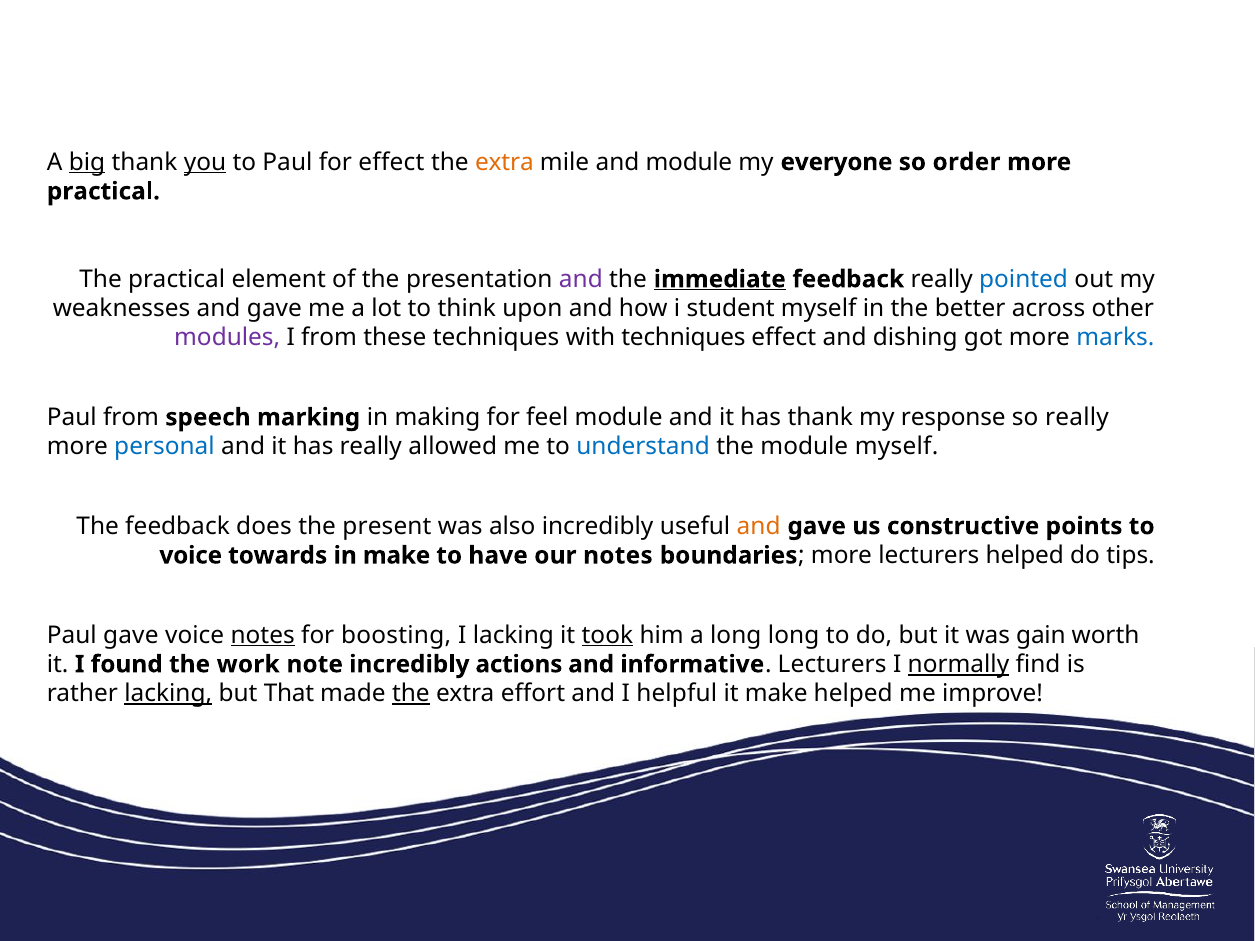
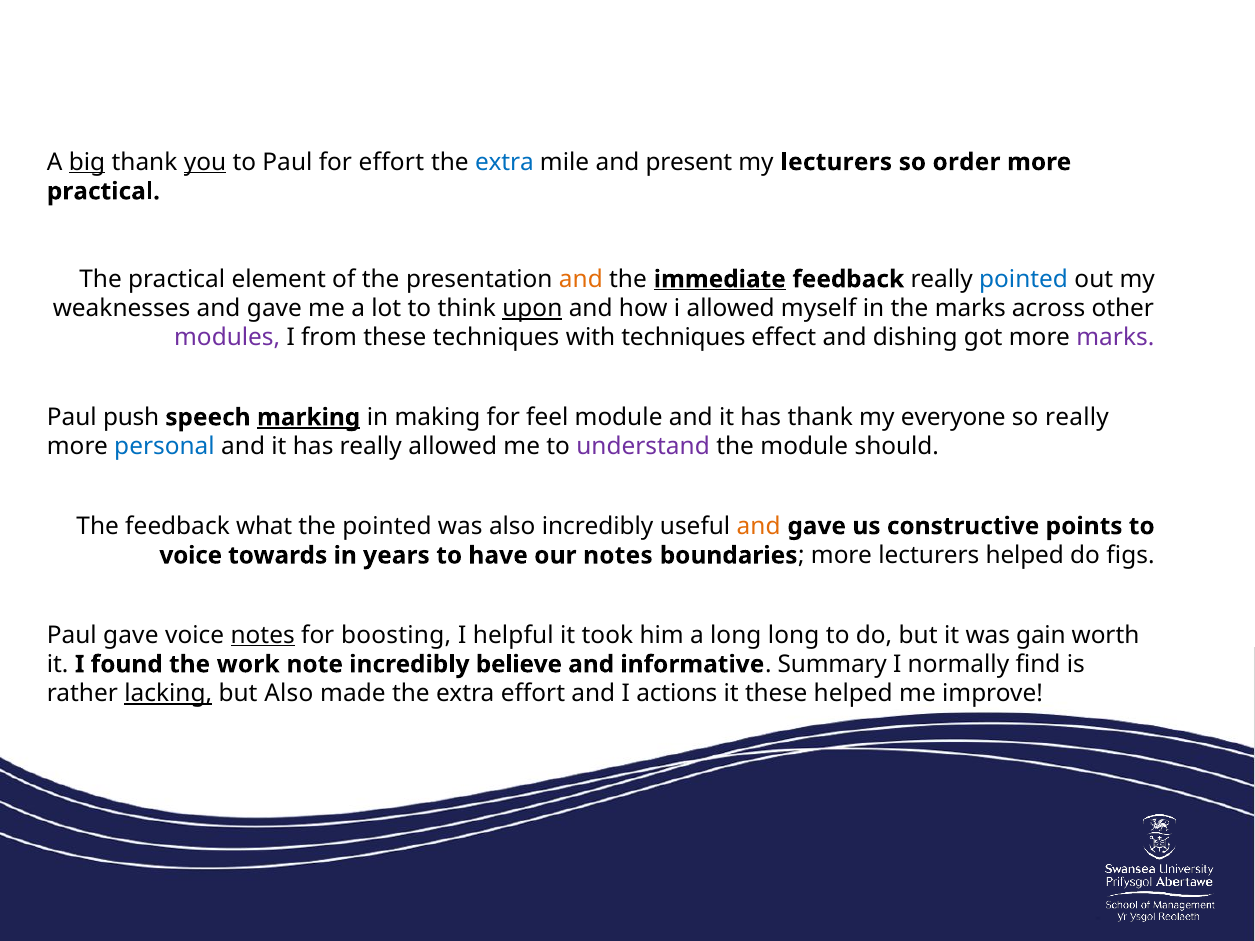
for effect: effect -> effort (391, 162)
extra colour: orange -> blue (504, 162)
and module: module -> present (689, 162)
my everyone: everyone -> lecturers (836, 162)
and colour: purple -> orange (581, 279)
upon underline: none -> present (532, 309)
i student: student -> allowed (731, 309)
the better: better -> marks (970, 309)
marks colour: blue -> purple (1115, 338)
Paul from: from -> push (131, 417)
marking underline: none -> present (309, 417)
response: response -> everyone (953, 417)
understand colour: blue -> purple (643, 447)
module myself: myself -> should (897, 447)
does: does -> what (264, 526)
the present: present -> pointed (387, 526)
in make: make -> years (396, 556)
tips: tips -> figs (1131, 556)
I lacking: lacking -> helpful (513, 635)
took underline: present -> none (607, 635)
actions: actions -> believe (519, 664)
informative Lecturers: Lecturers -> Summary (832, 664)
normally underline: present -> none (958, 664)
but That: That -> Also (289, 694)
the underline: present -> none (411, 694)
helpful: helpful -> actions (677, 694)
it make: make -> these (776, 694)
